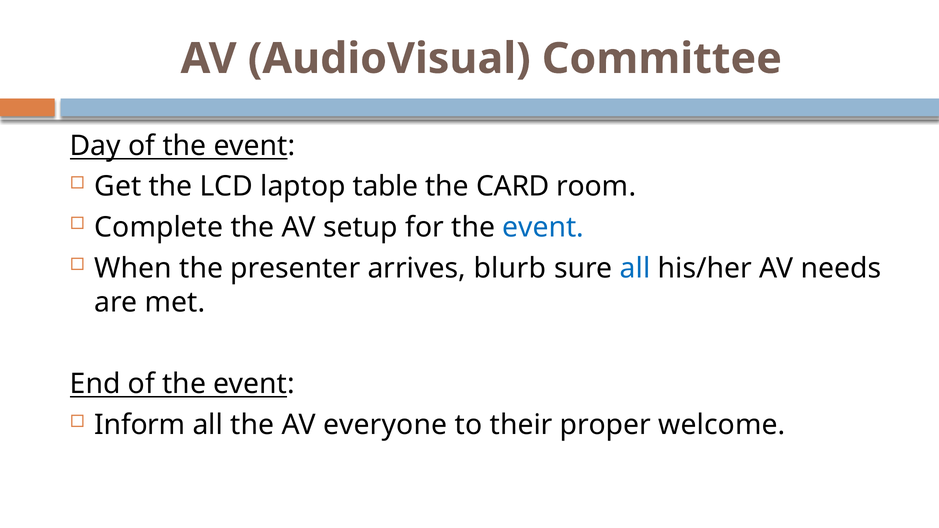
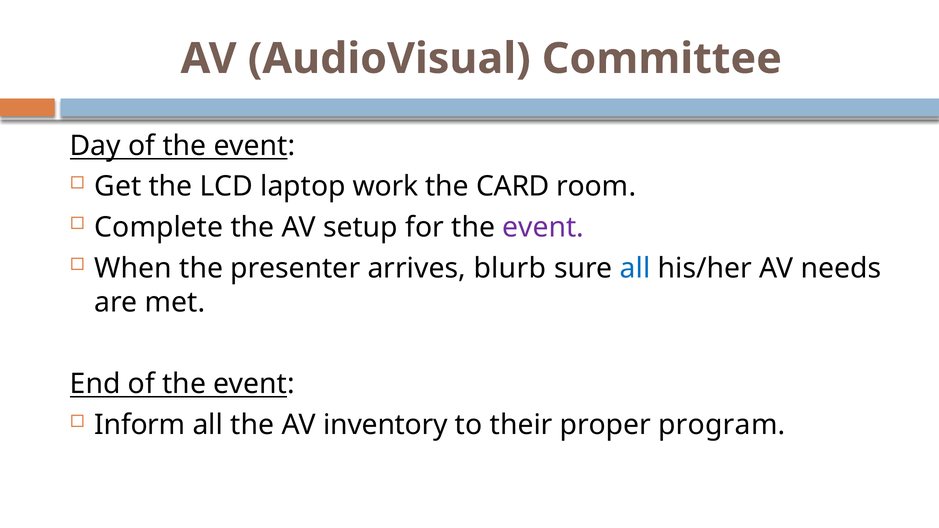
table: table -> work (386, 187)
event colour: blue -> purple (543, 228)
everyone: everyone -> inventory (385, 425)
welcome: welcome -> program (722, 425)
